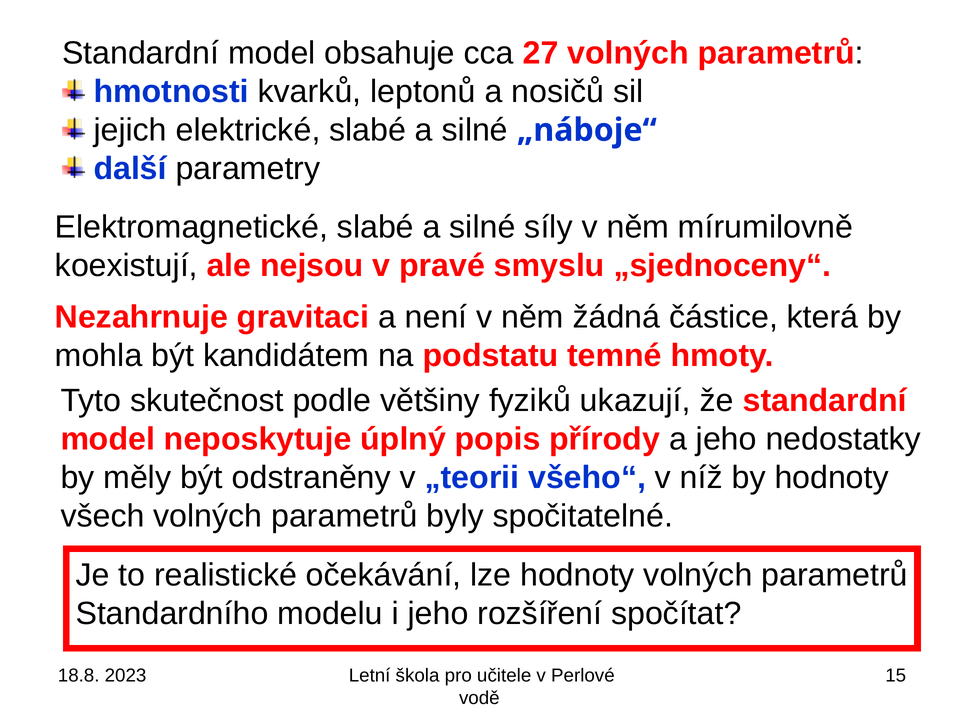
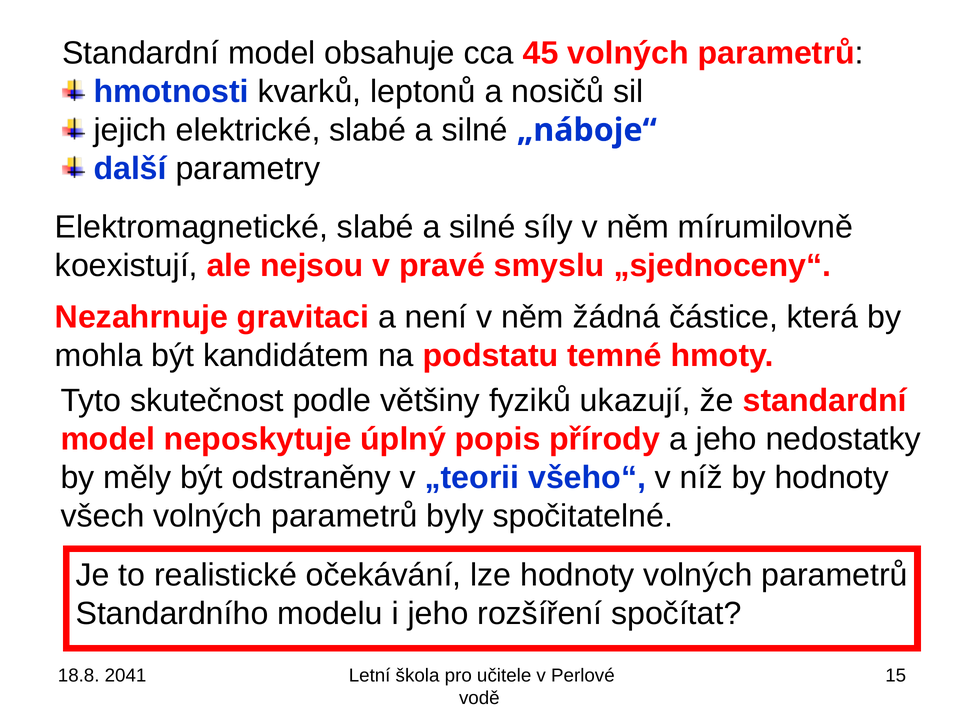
27: 27 -> 45 (541, 53)
2023: 2023 -> 2041 (126, 676)
